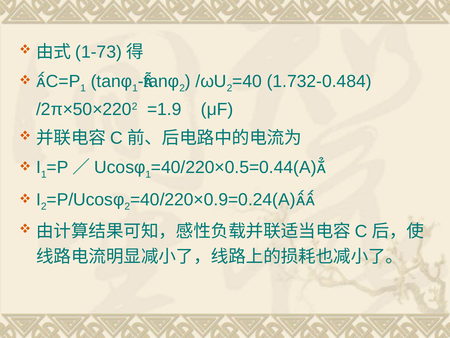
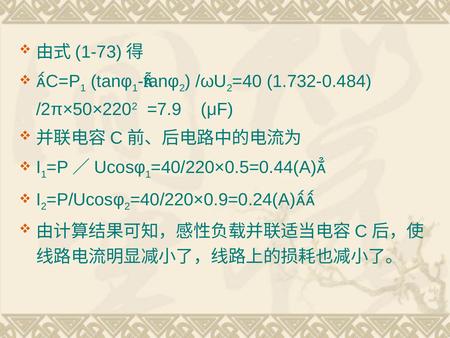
=1.9: =1.9 -> =7.9 (164, 109)
